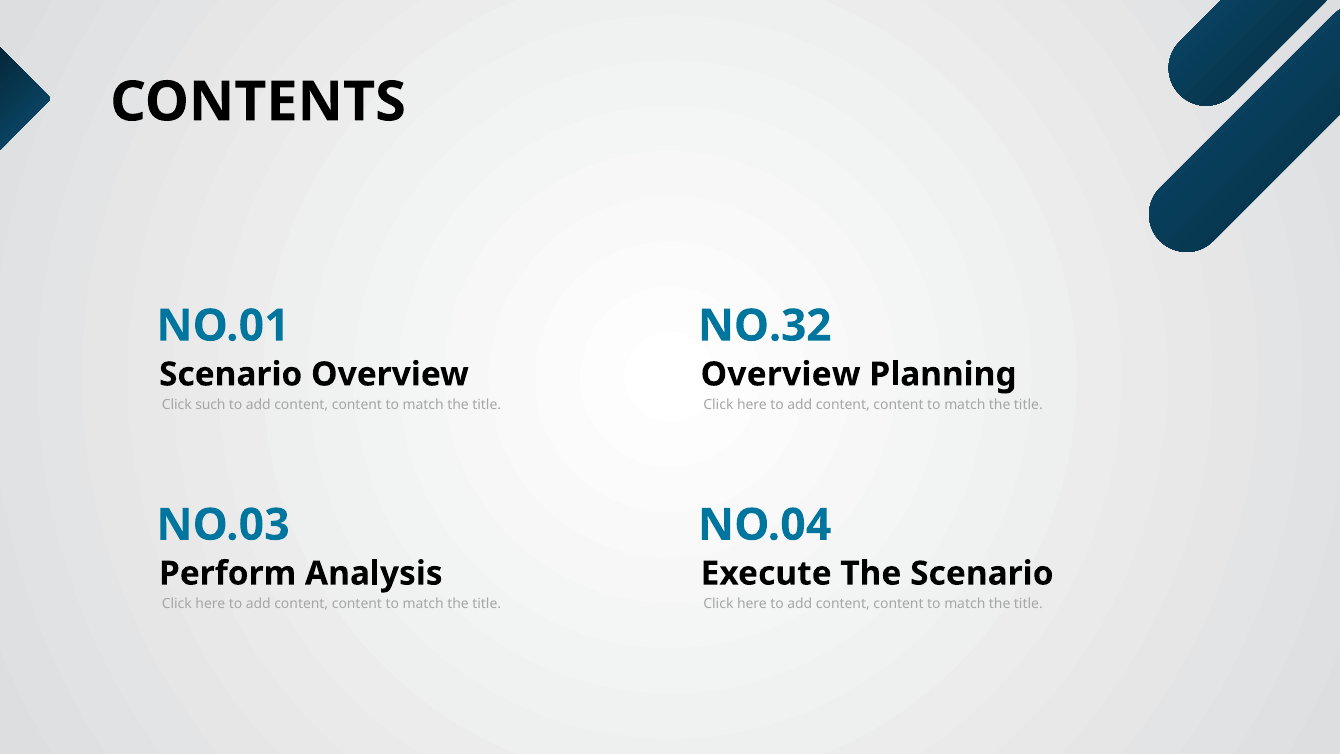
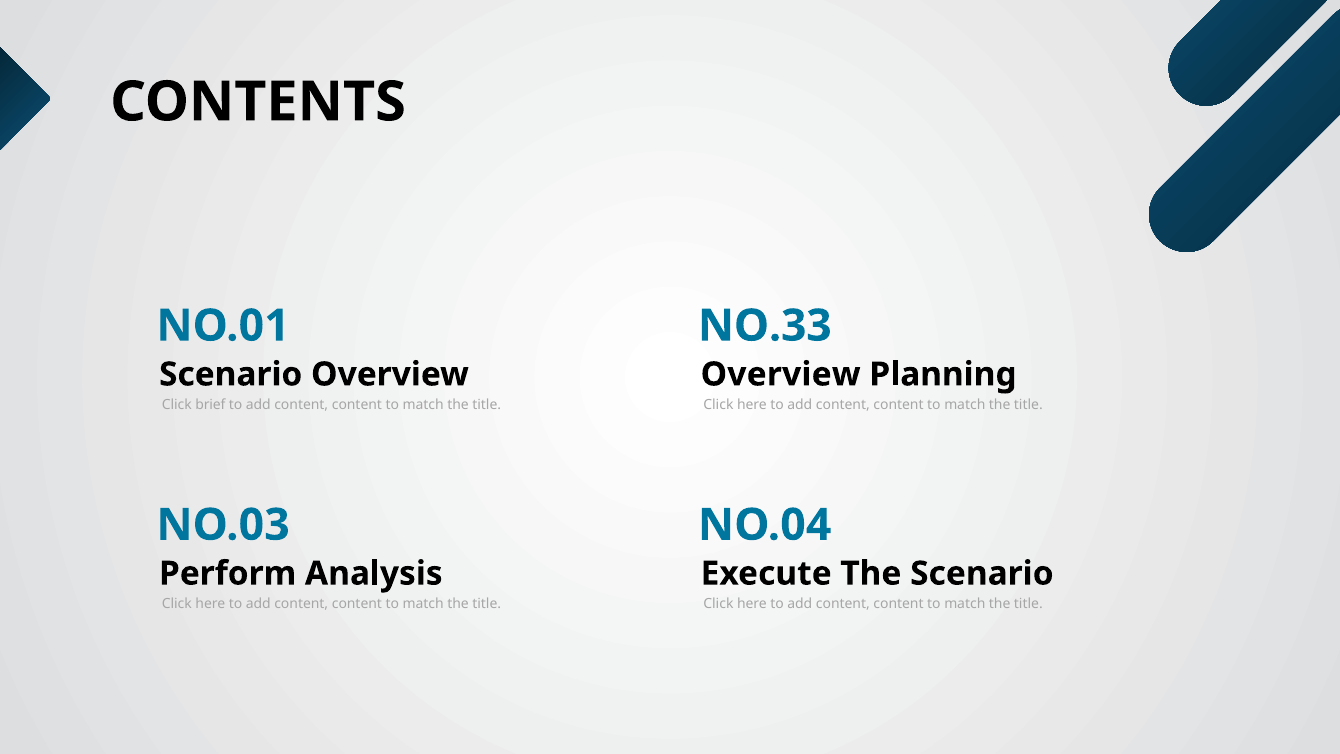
NO.32: NO.32 -> NO.33 (765, 326)
such: such -> brief (210, 405)
